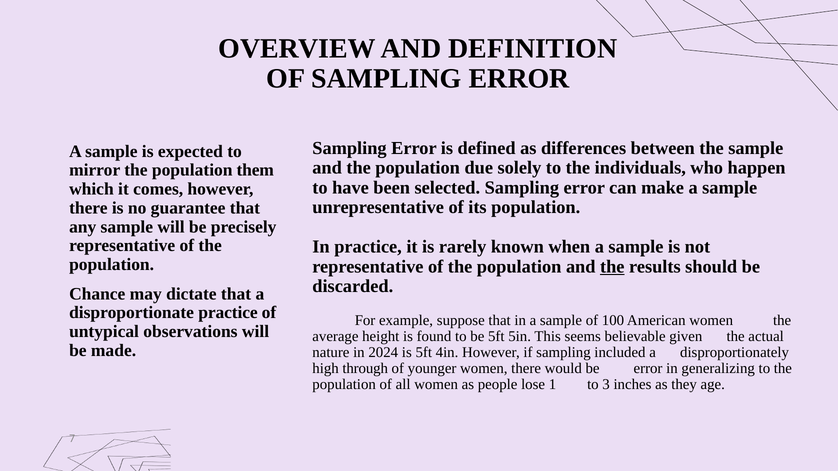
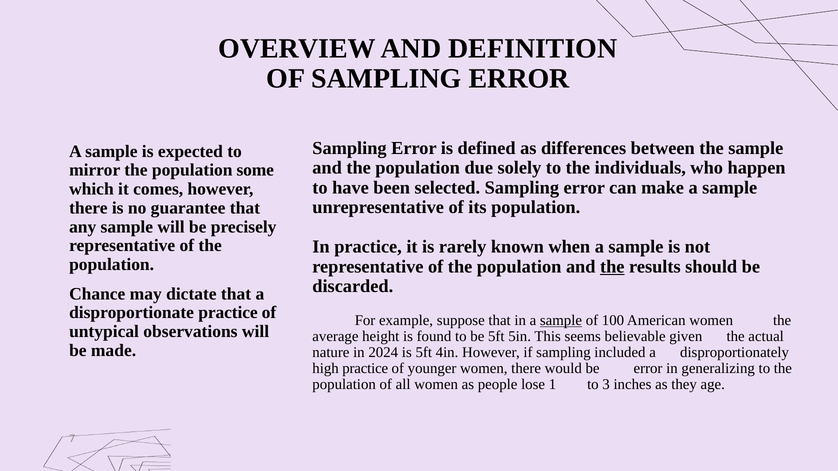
them: them -> some (255, 170)
sample underline: none -> present (561, 321)
high through: through -> practice (365, 369)
